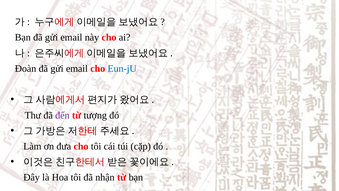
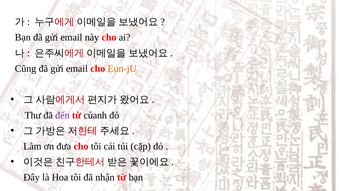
Đoàn: Đoàn -> Cũng (26, 68)
Eun-jU colour: blue -> orange (122, 68)
tượng: tượng -> củanh (95, 115)
